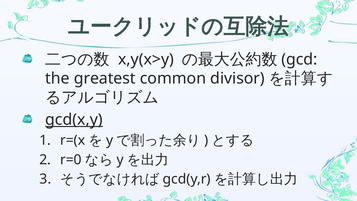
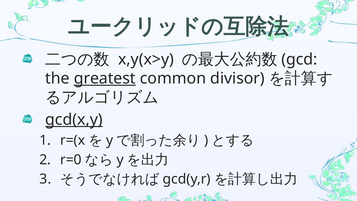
greatest underline: none -> present (105, 78)
